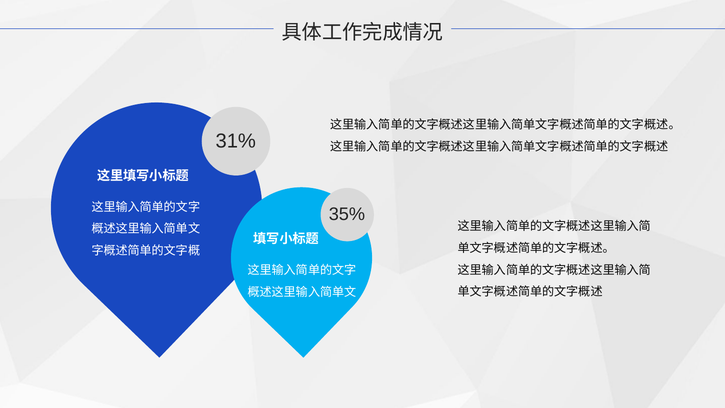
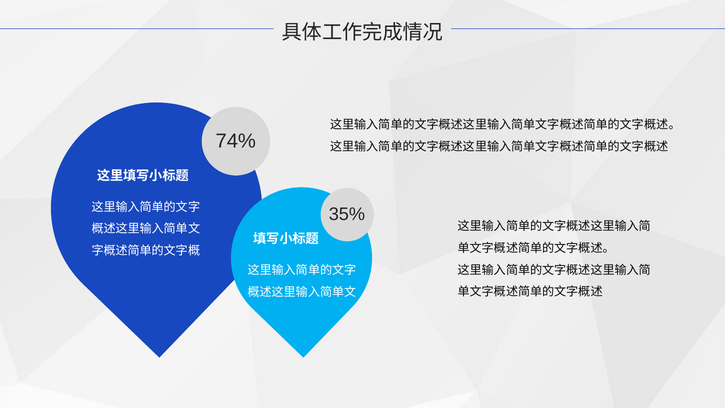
31%: 31% -> 74% (236, 141)
